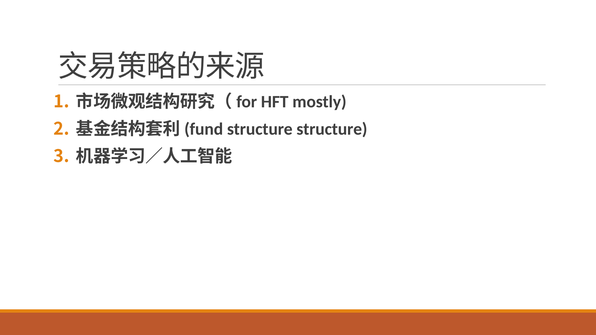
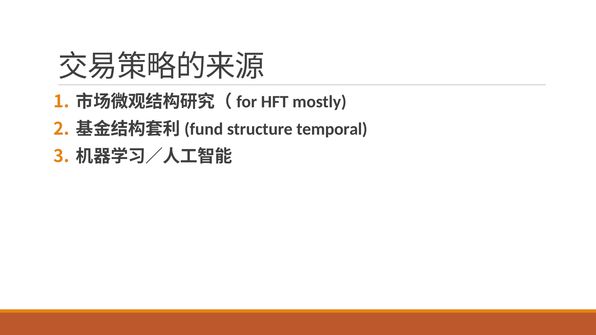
structure structure: structure -> temporal (332, 129)
